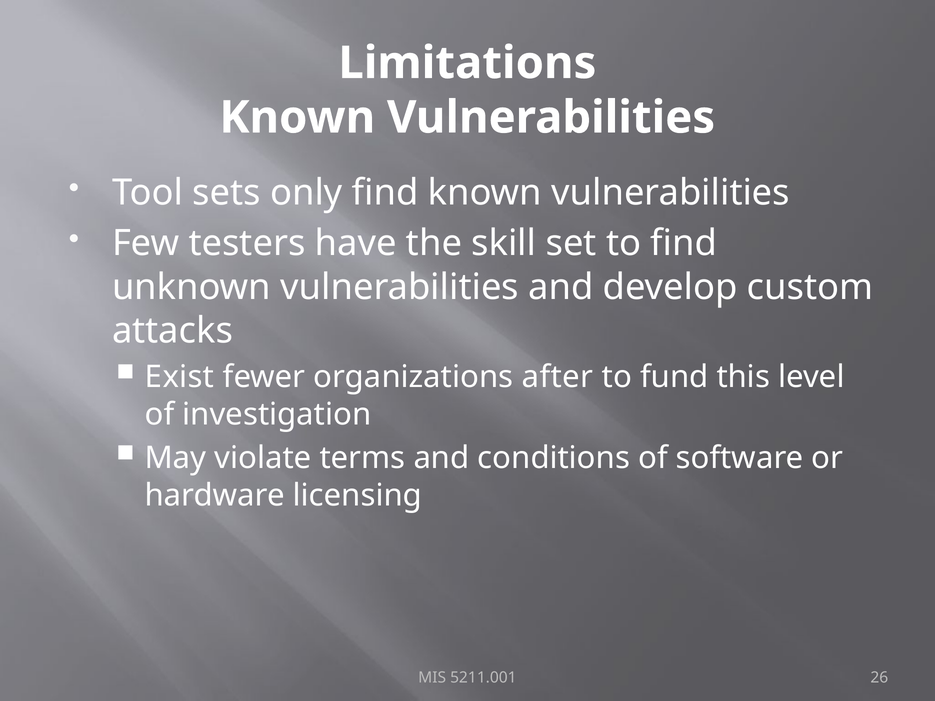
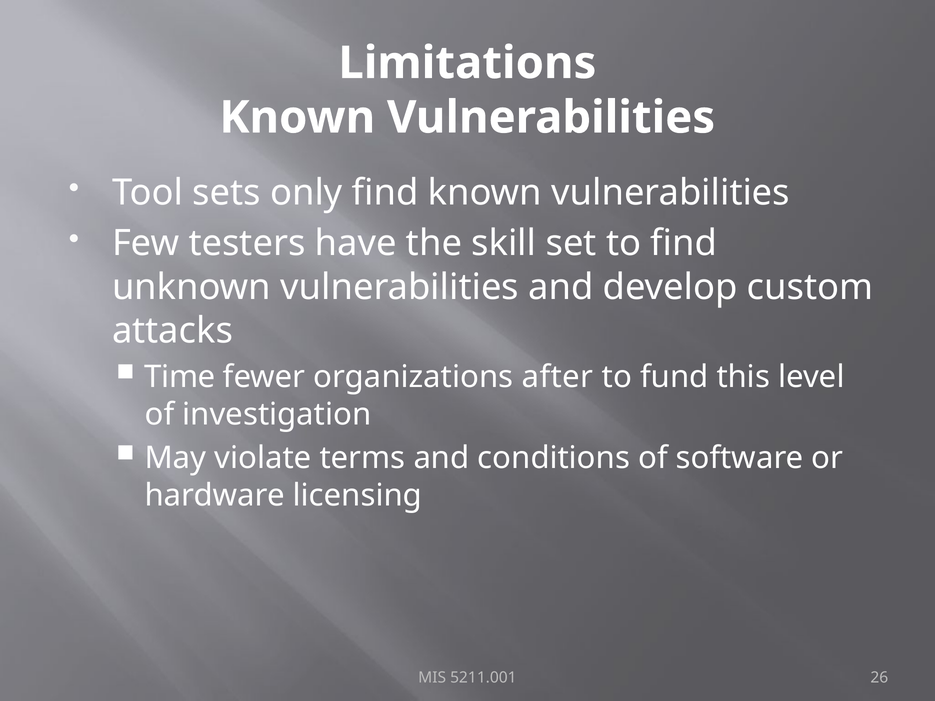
Exist: Exist -> Time (180, 377)
